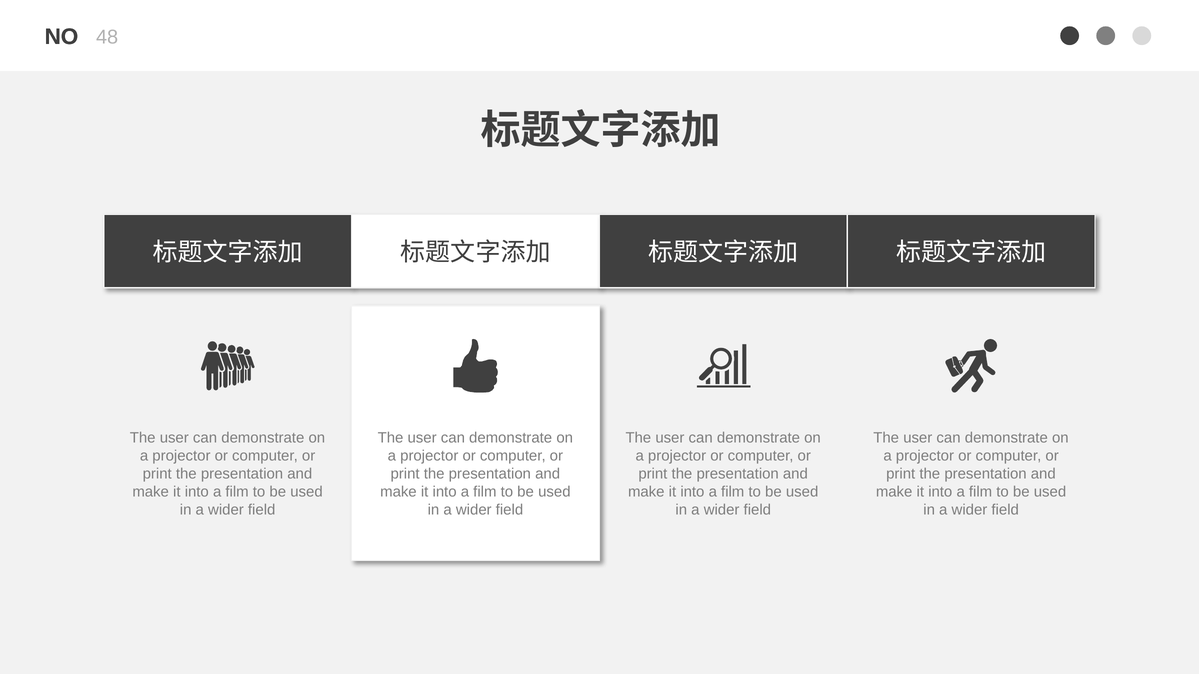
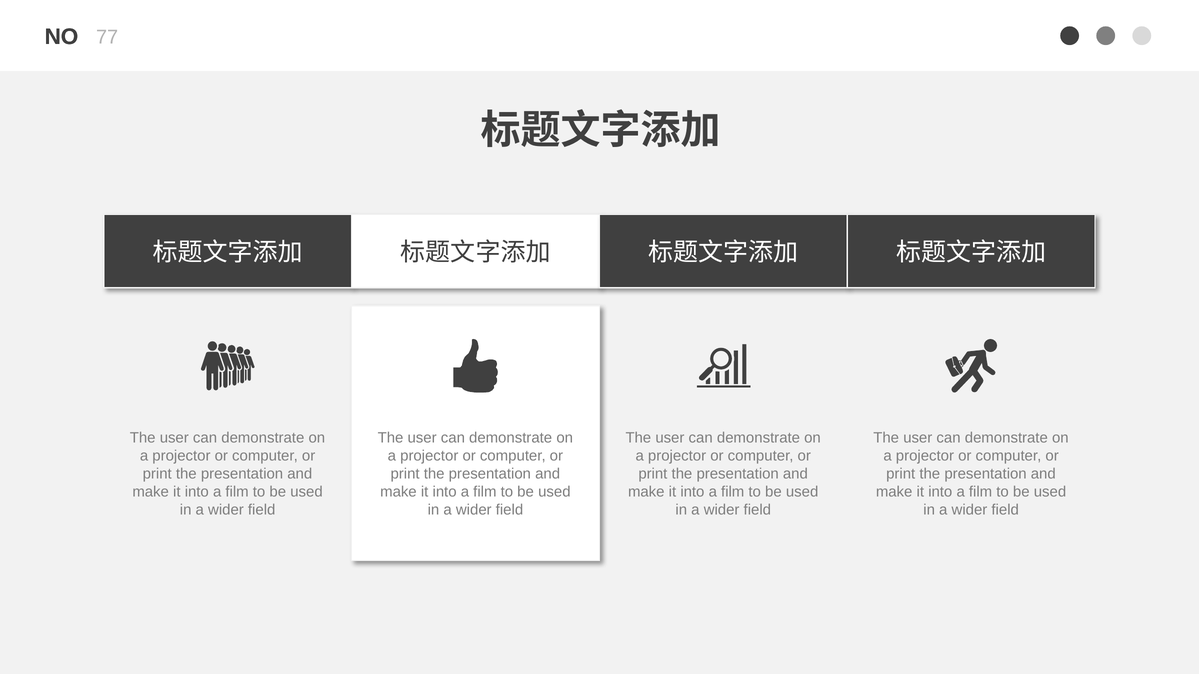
48: 48 -> 77 (107, 37)
